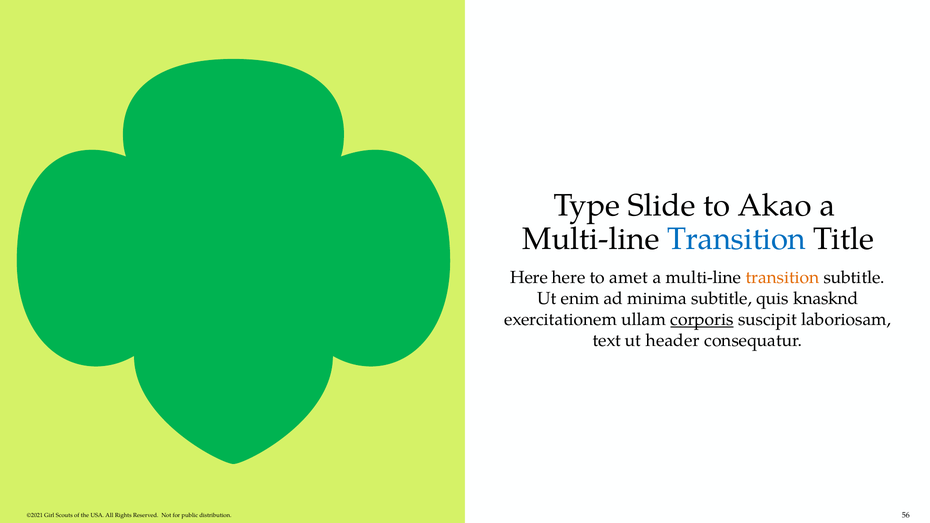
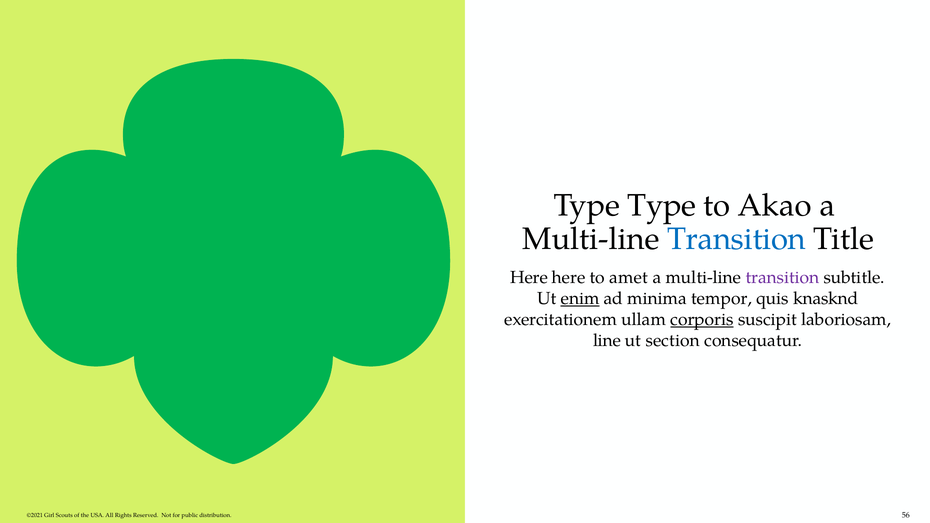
Type Slide: Slide -> Type (662, 205)
transition colour: orange -> purple (782, 278)
enim underline: none -> present (580, 299)
minima subtitle: subtitle -> tempor (721, 299)
text: text -> line (607, 340)
header: header -> section (673, 340)
